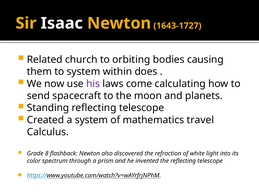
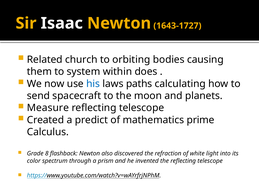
his colour: purple -> blue (93, 84)
come: come -> paths (139, 84)
Standing: Standing -> Measure (48, 108)
a system: system -> predict (91, 120)
travel: travel -> prime (201, 120)
